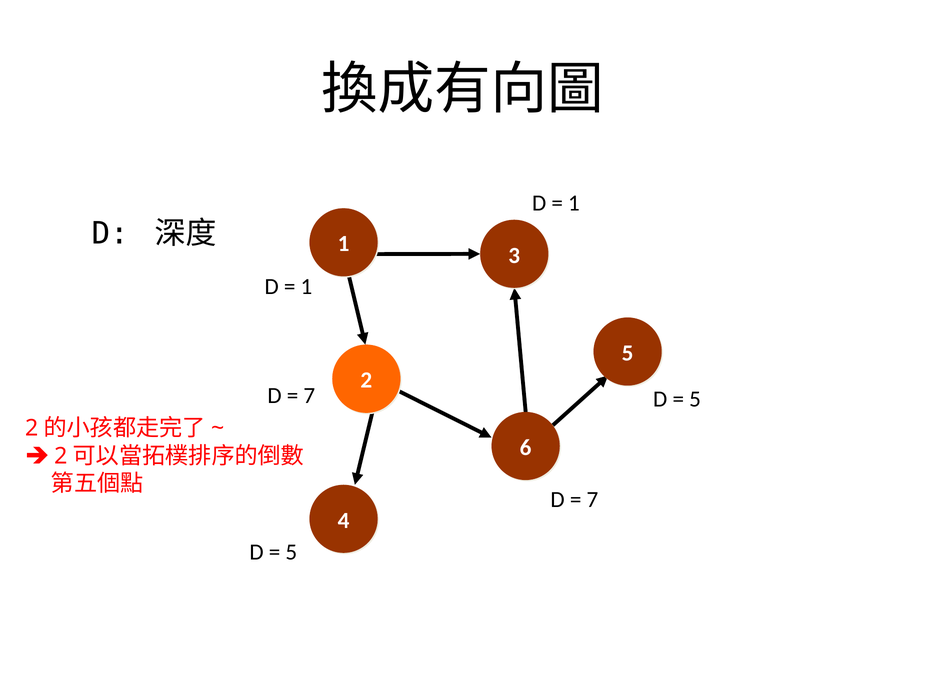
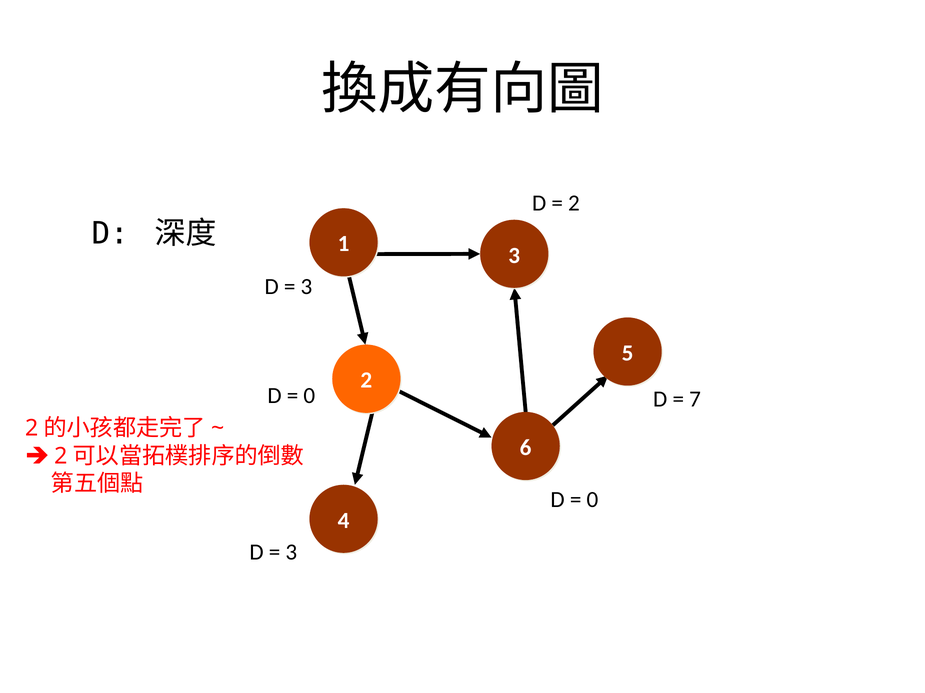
1: 1 -> 2 (574, 203)
1: 1 -> 3 (306, 287)
7: 7 -> 0 (309, 396)
5: 5 -> 7 (695, 400)
7: 7 -> 0 (592, 500)
5: 5 -> 3 (291, 553)
